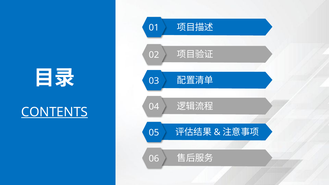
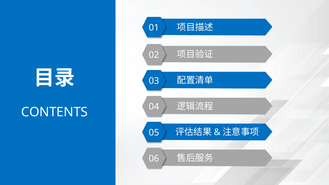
CONTENTS underline: present -> none (54, 112)
